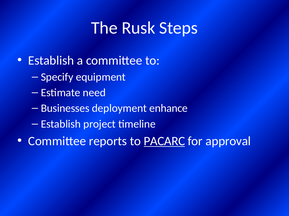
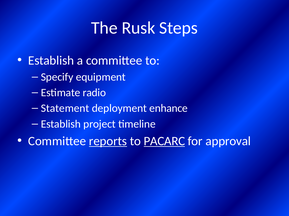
need: need -> radio (94, 93)
Businesses: Businesses -> Statement (65, 109)
reports underline: none -> present (108, 141)
